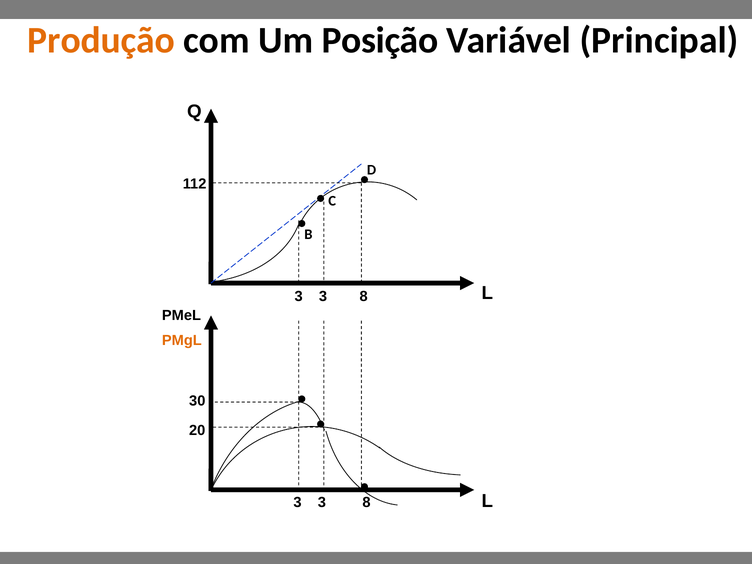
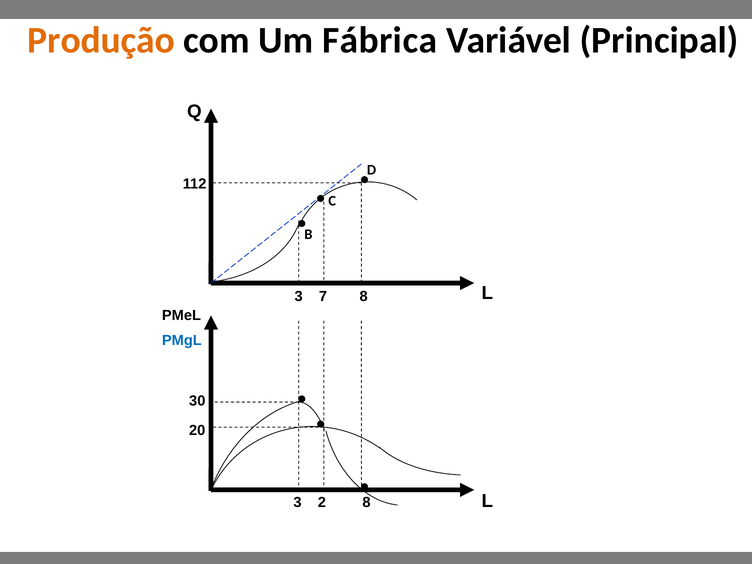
Posição: Posição -> Fábrica (380, 40)
3: 3 -> 7 (323, 297)
PMgL colour: orange -> blue (182, 340)
3: 3 -> 2 (322, 502)
